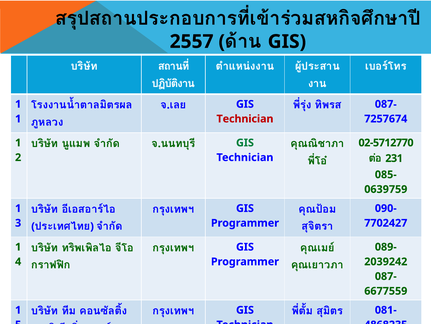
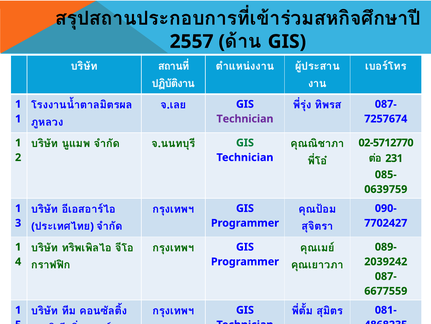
Technician colour: red -> purple (245, 119)
